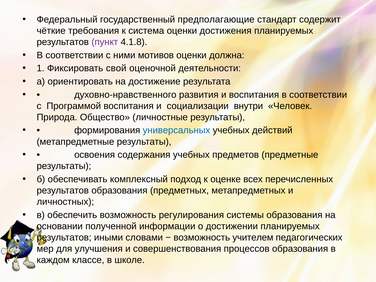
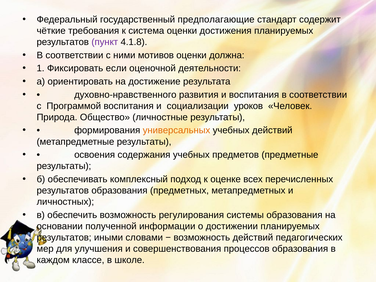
свой: свой -> если (116, 68)
внутри: внутри -> уроков (248, 106)
универсальных colour: blue -> orange (176, 130)
возможность учителем: учителем -> действий (253, 238)
